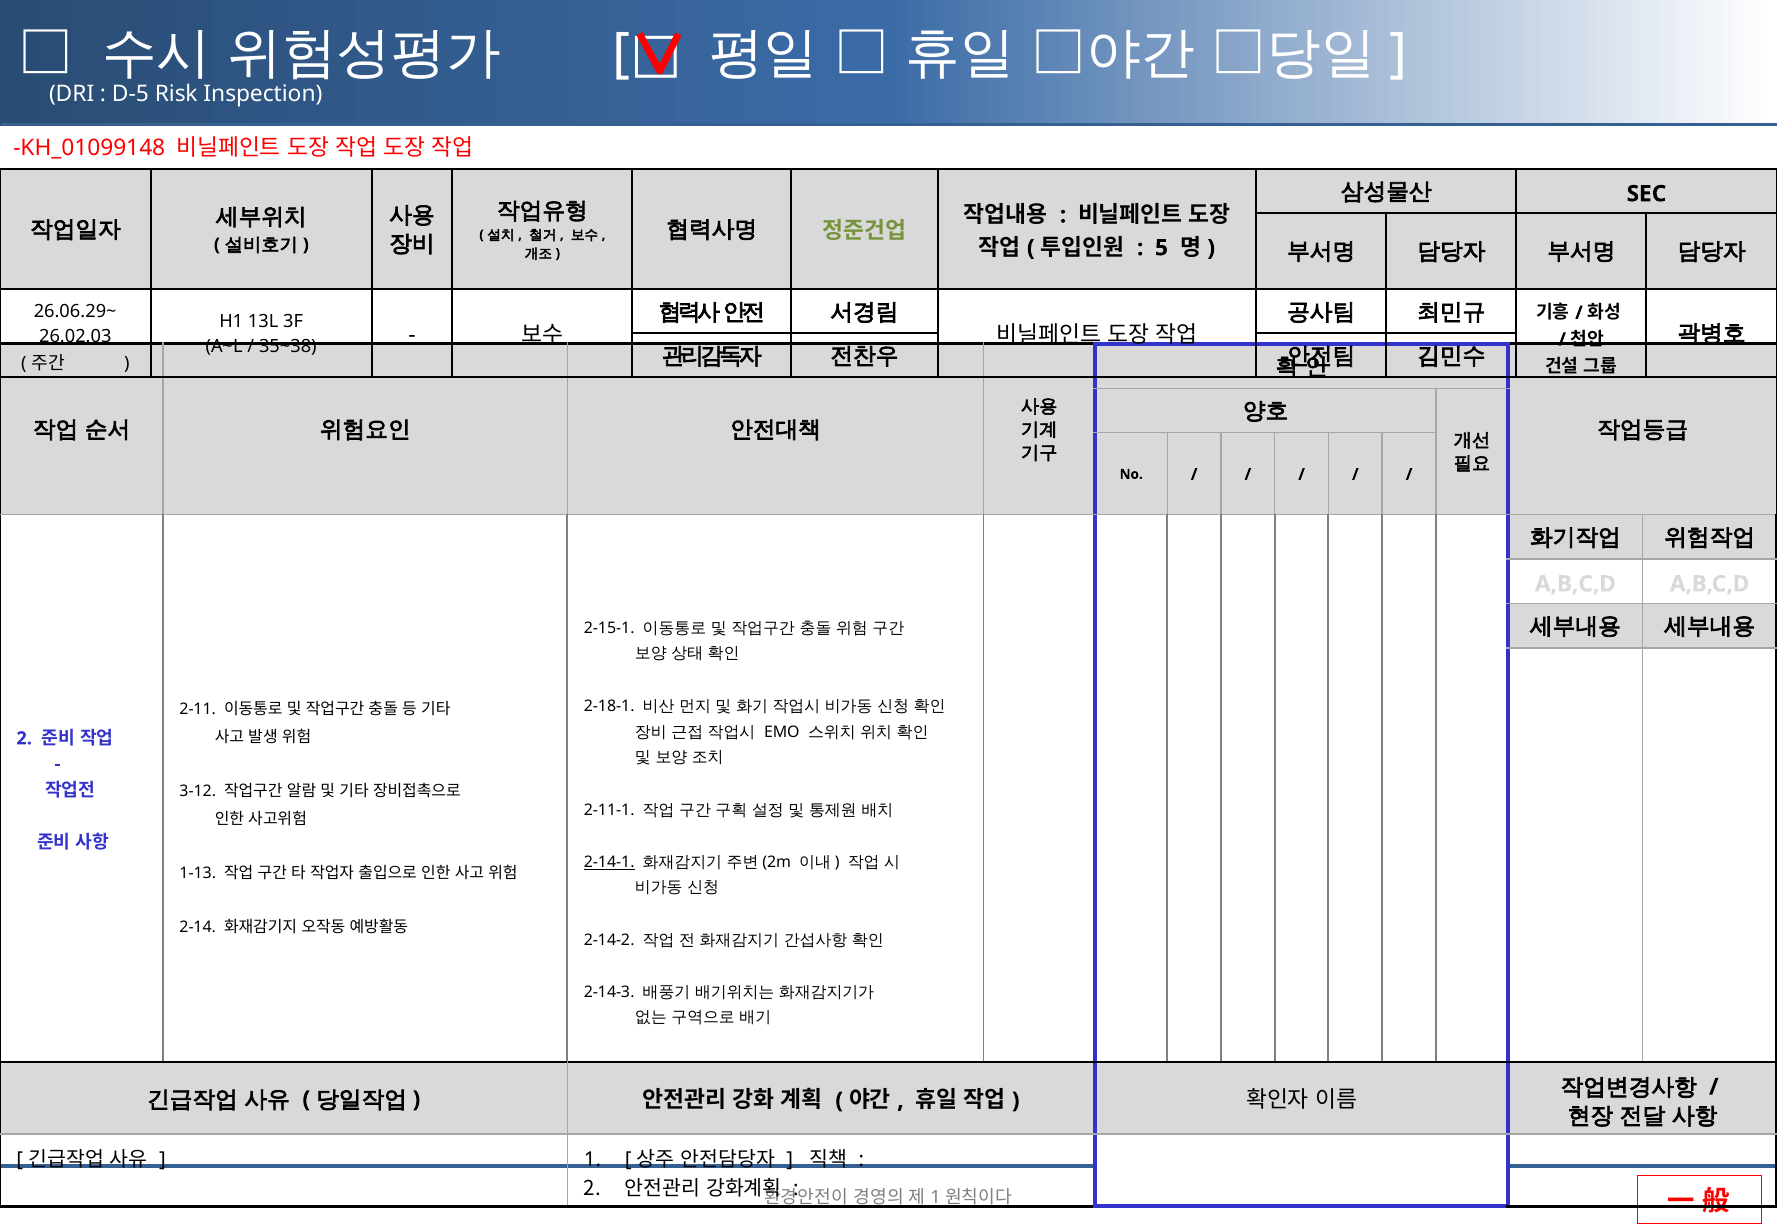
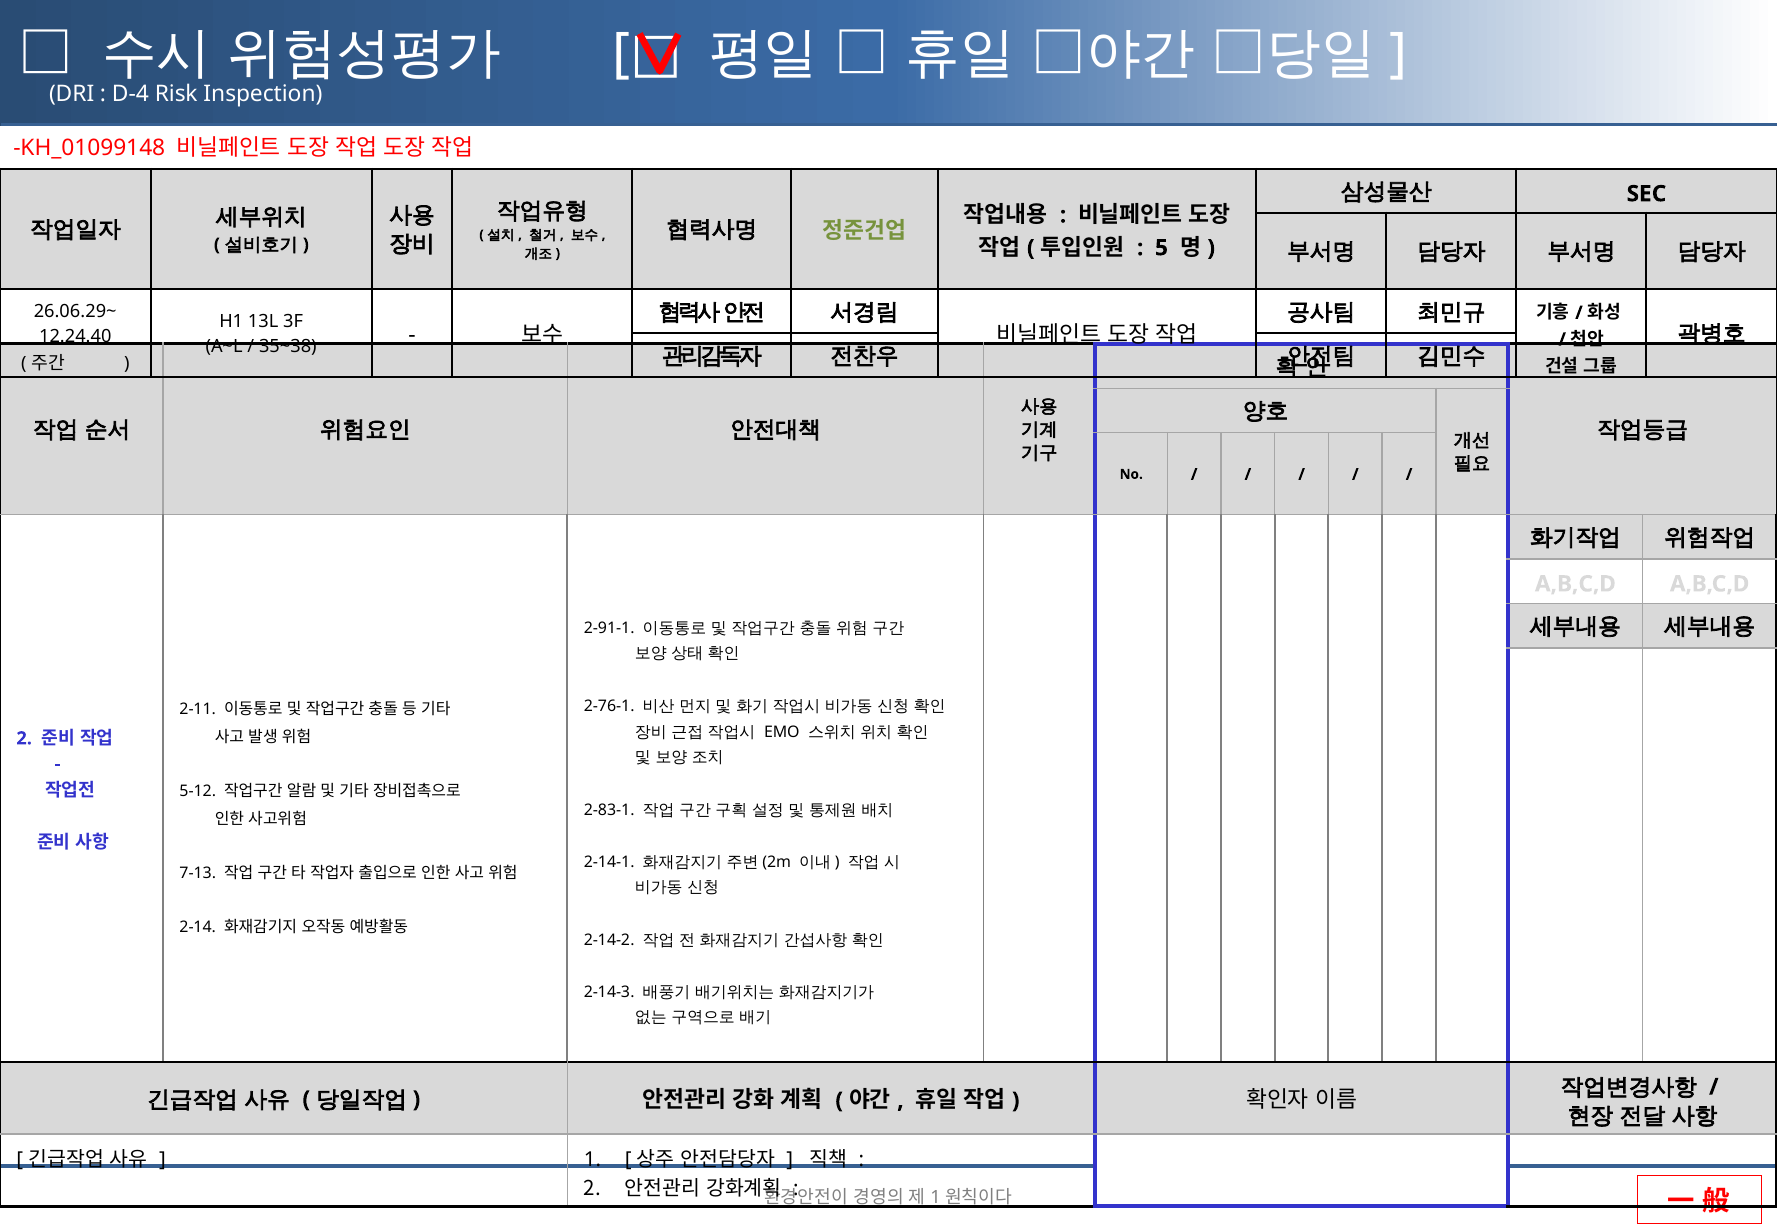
D-5: D-5 -> D-4 (130, 94)
26.02.03: 26.02.03 -> 12.24.40 (75, 336)
2-15-1: 2-15-1 -> 2-91-1 (609, 629)
2-18-1: 2-18-1 -> 2-76-1 (609, 706)
3-12: 3-12 -> 5-12 (198, 791)
2-11-1: 2-11-1 -> 2-83-1 (609, 810)
2-14-1 underline: present -> none (609, 863)
1-13: 1-13 -> 7-13 (198, 873)
